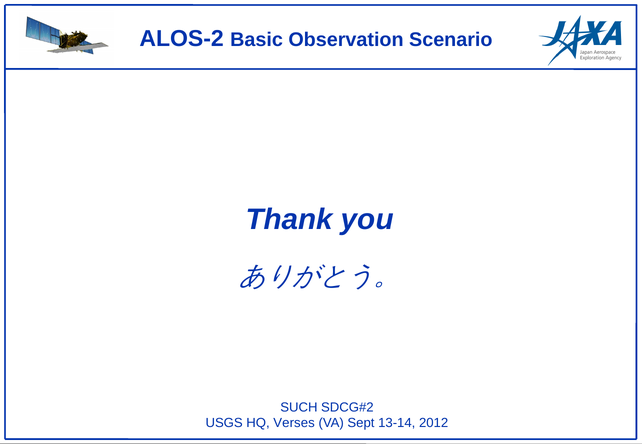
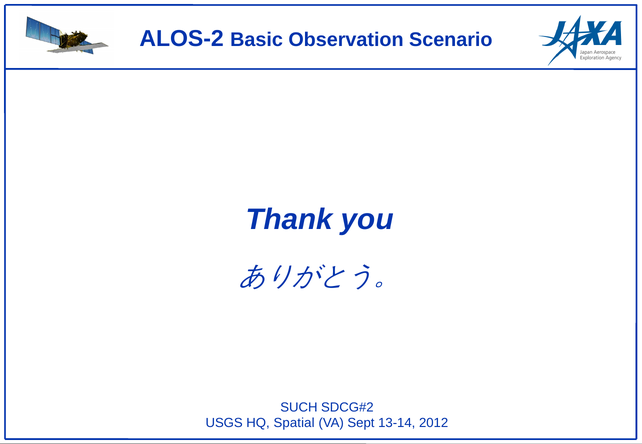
Verses: Verses -> Spatial (294, 424)
